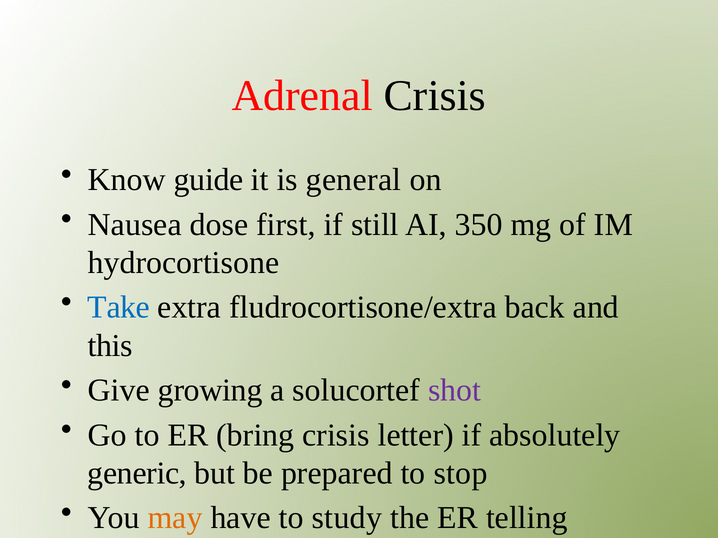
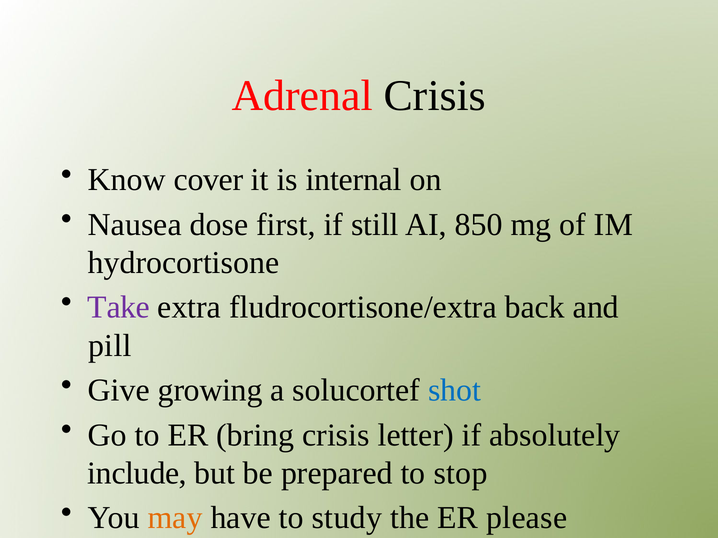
guide: guide -> cover (209, 180)
general: general -> internal (354, 180)
350: 350 -> 850 (479, 225)
Take colour: blue -> purple (119, 308)
this: this -> pill (110, 346)
shot colour: purple -> blue (455, 391)
generic: generic -> include (137, 474)
telling: telling -> please (527, 518)
